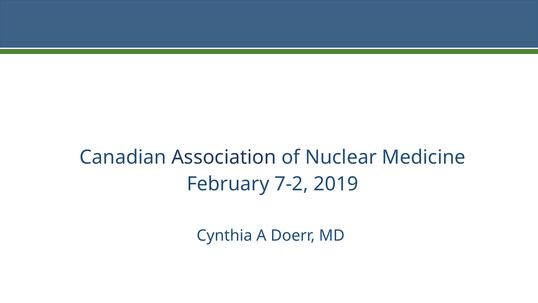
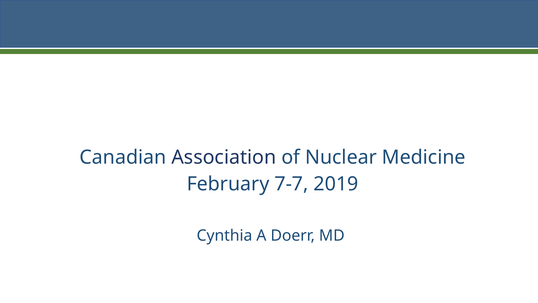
7-2: 7-2 -> 7-7 (291, 184)
